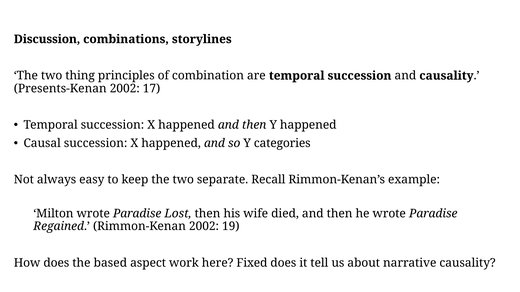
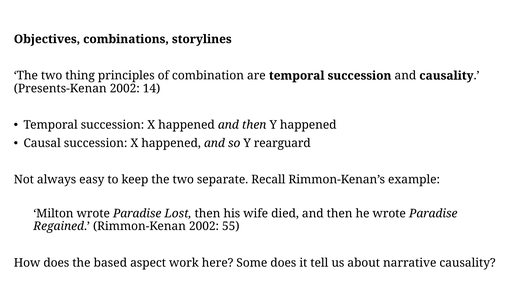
Discussion: Discussion -> Objectives (47, 39)
17: 17 -> 14 (152, 89)
categories: categories -> rearguard (282, 143)
19: 19 -> 55 (231, 227)
Fixed: Fixed -> Some (252, 263)
